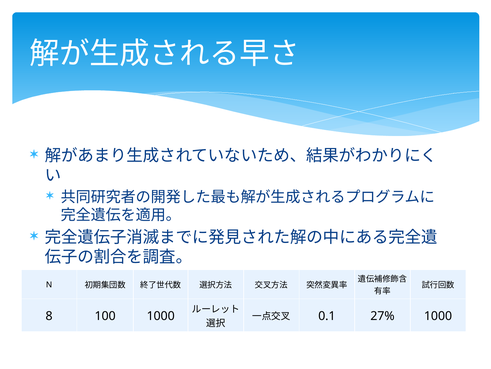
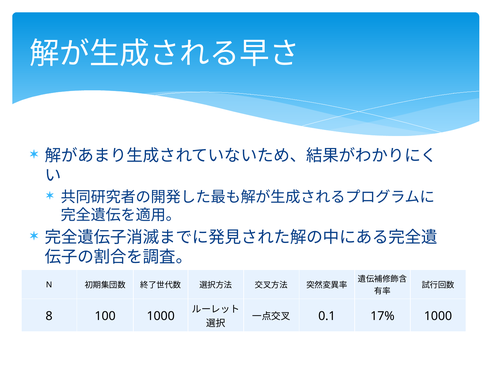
27%: 27% -> 17% (382, 315)
